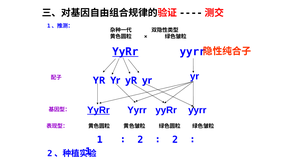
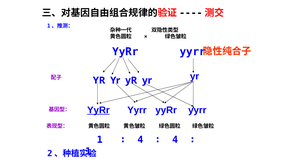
YyRr underline: present -> none (125, 52)
2: 2 -> 4 (140, 139)
2: 2 -> 4 (175, 139)
